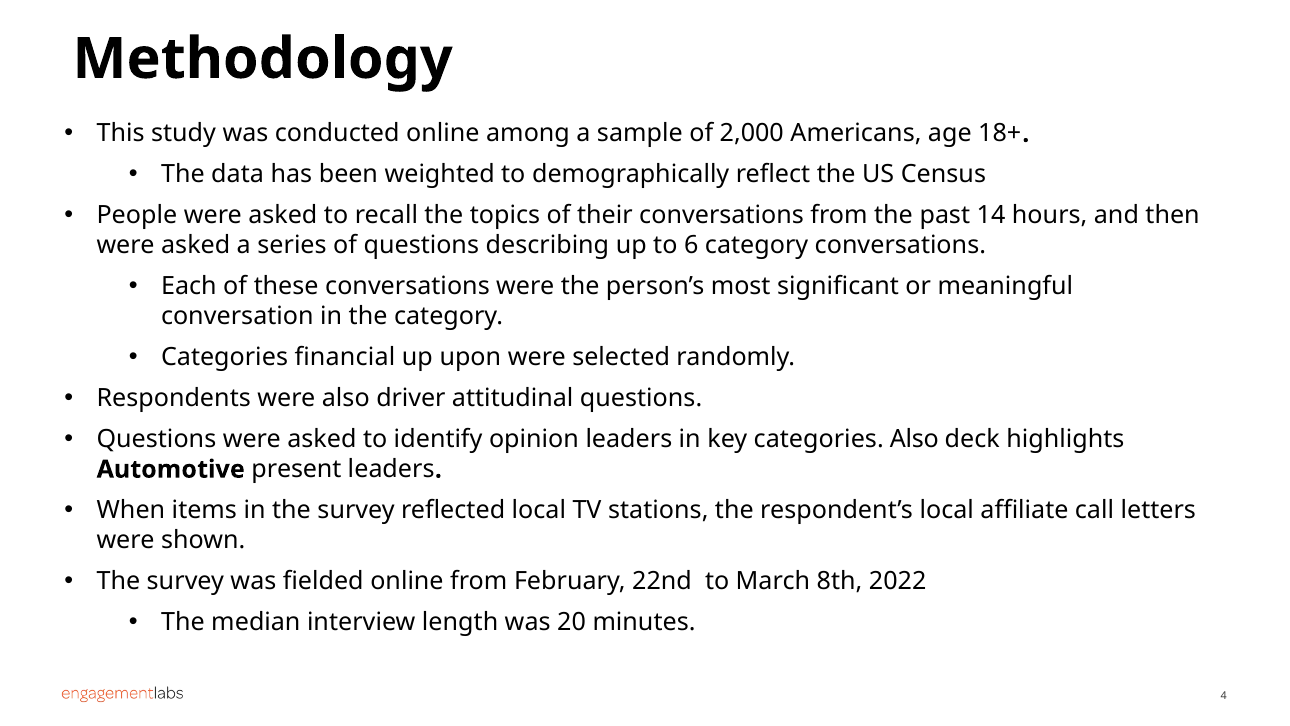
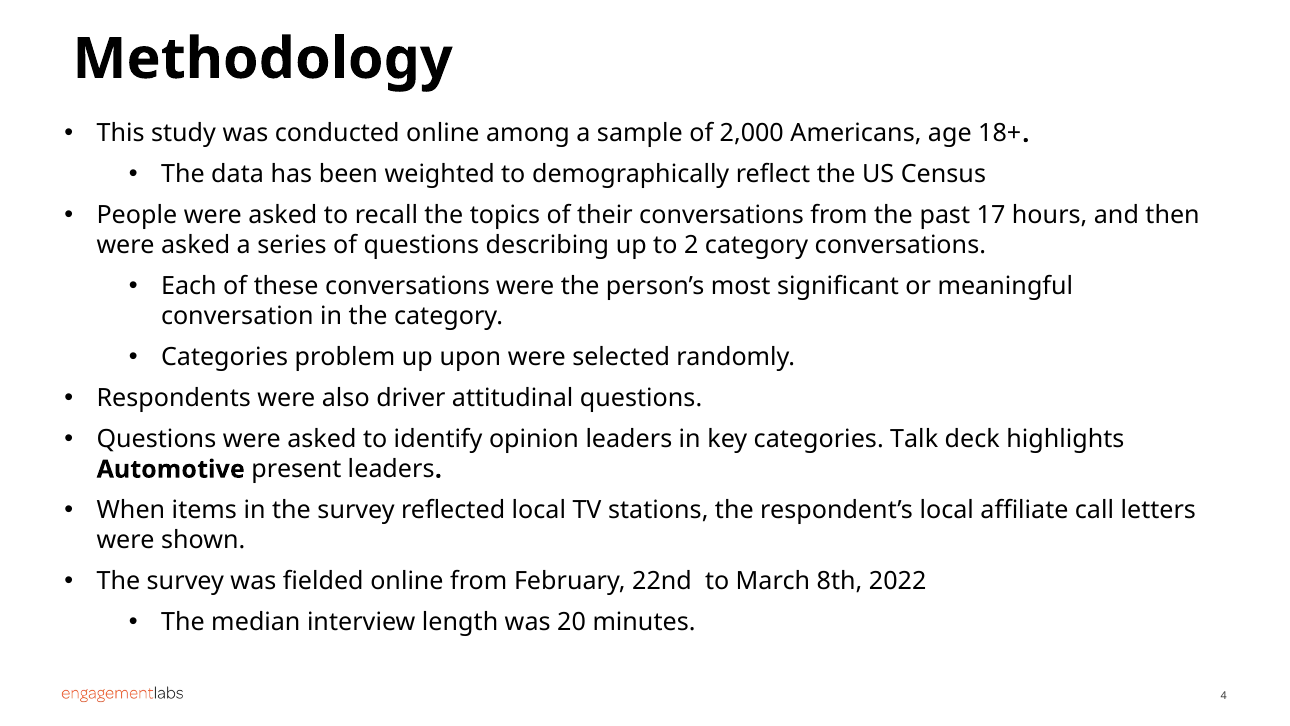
14: 14 -> 17 (991, 215)
6: 6 -> 2 (691, 245)
financial: financial -> problem (345, 357)
categories Also: Also -> Talk (914, 439)
